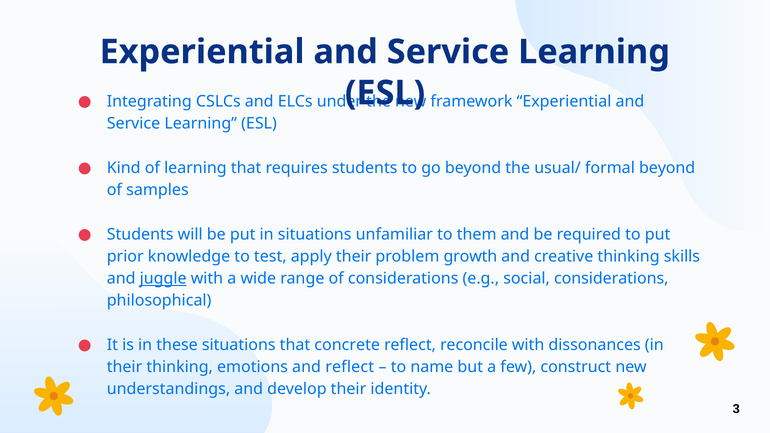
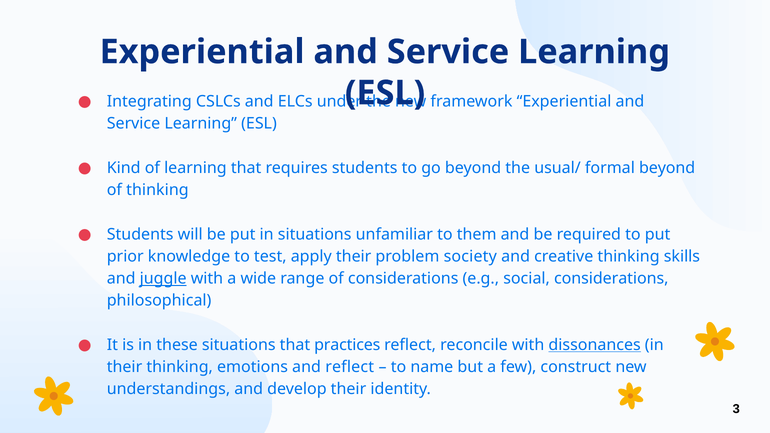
of samples: samples -> thinking (157, 190)
growth: growth -> society (470, 256)
concrete: concrete -> practices (347, 345)
dissonances underline: none -> present (595, 345)
